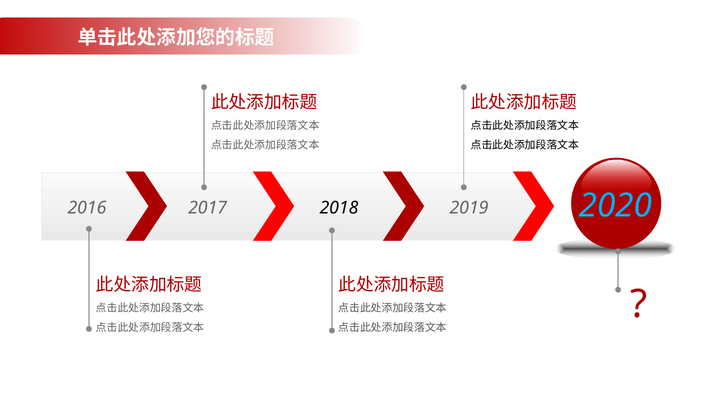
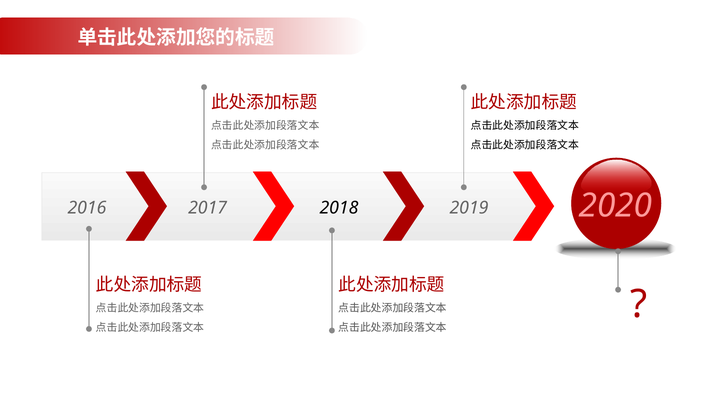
2020 colour: light blue -> pink (615, 206)
